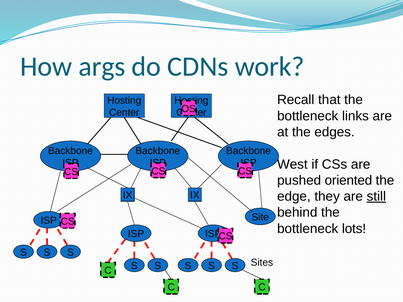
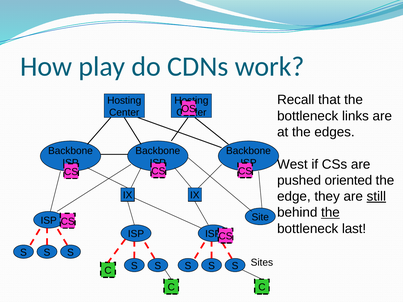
args: args -> play (102, 67)
the underline: none -> present (330, 213)
lots: lots -> last (354, 229)
